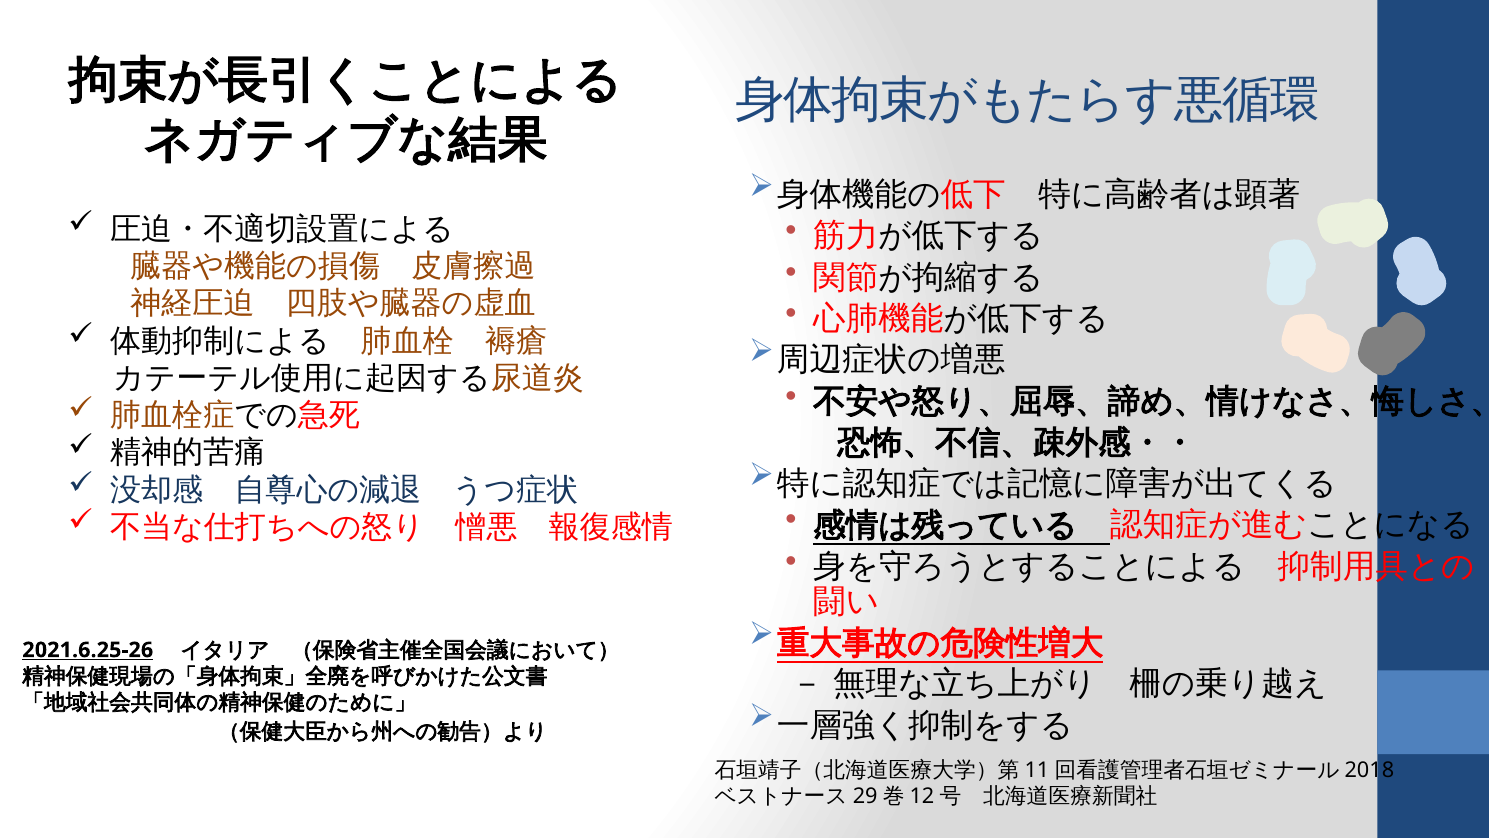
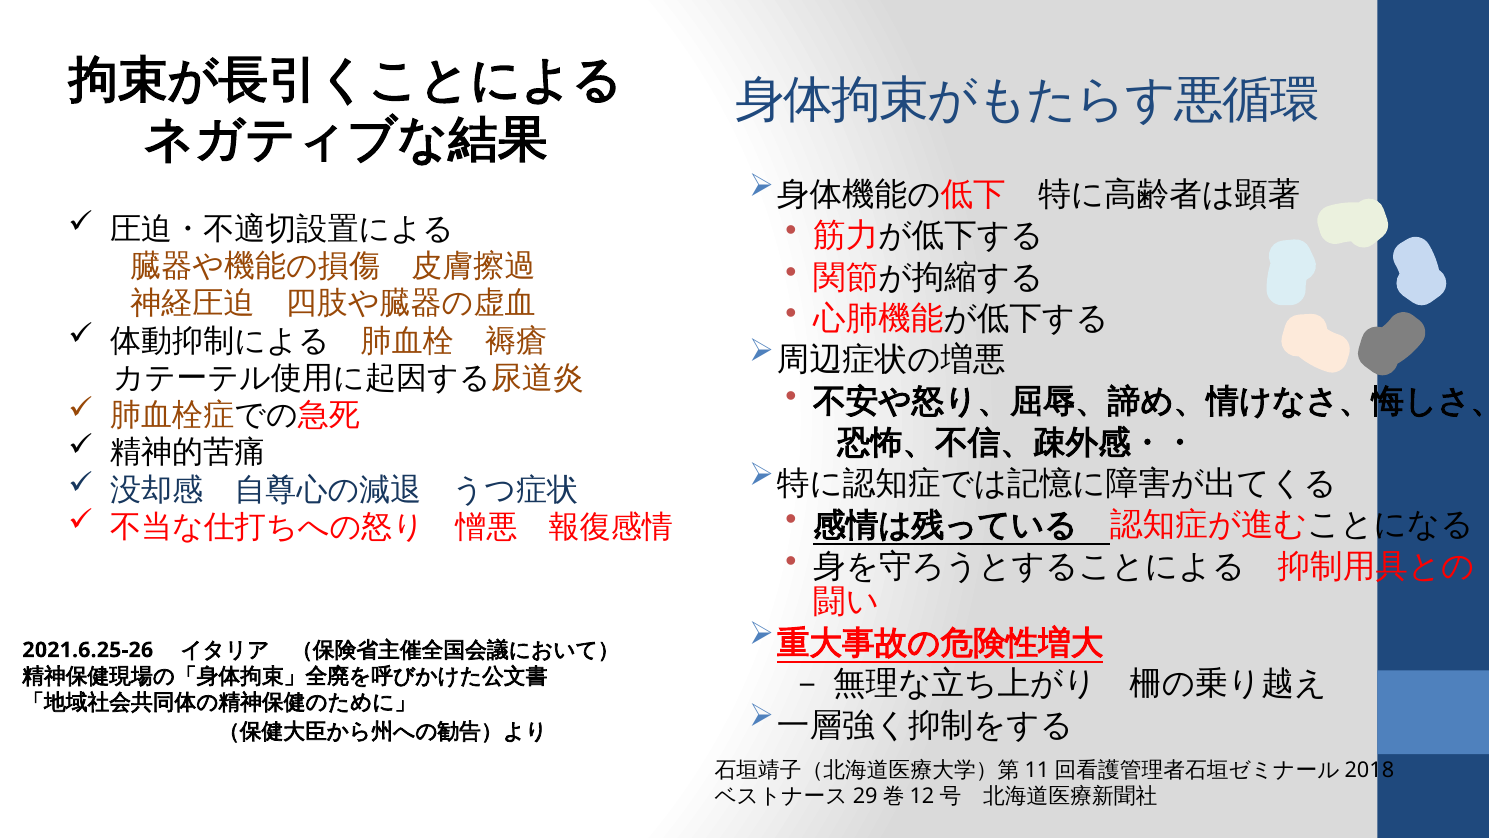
2021.6.25-26 underline: present -> none (88, 650)
